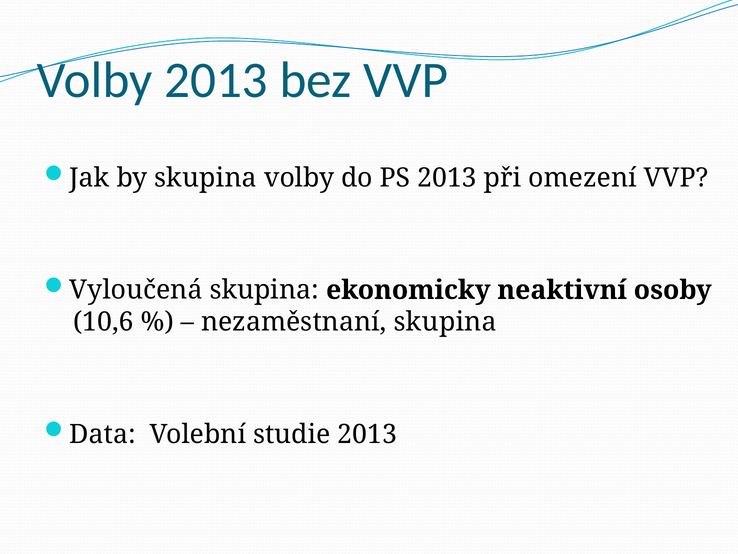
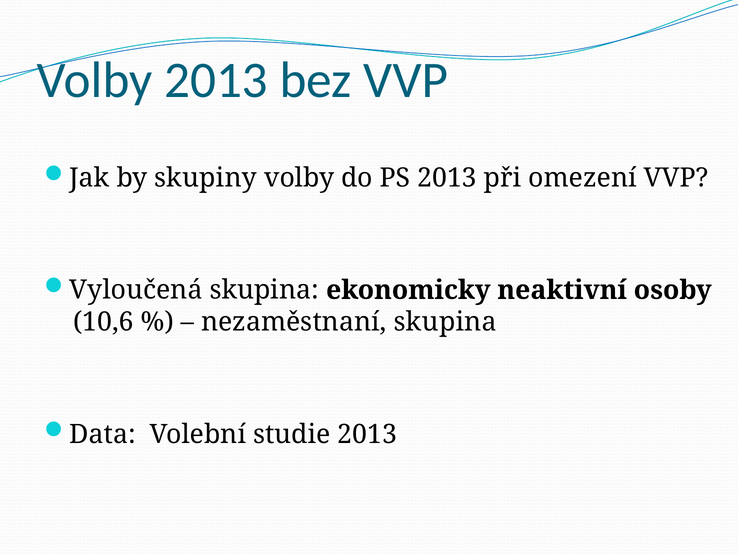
by skupina: skupina -> skupiny (206, 178)
